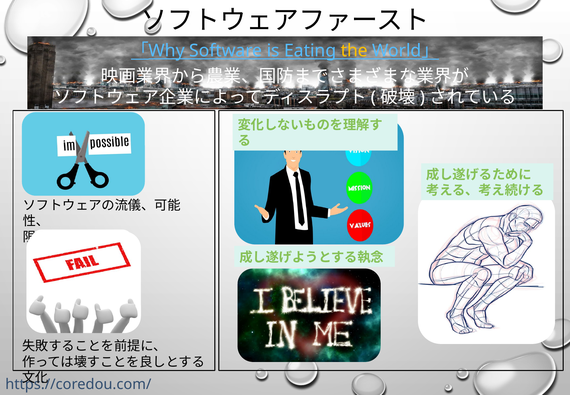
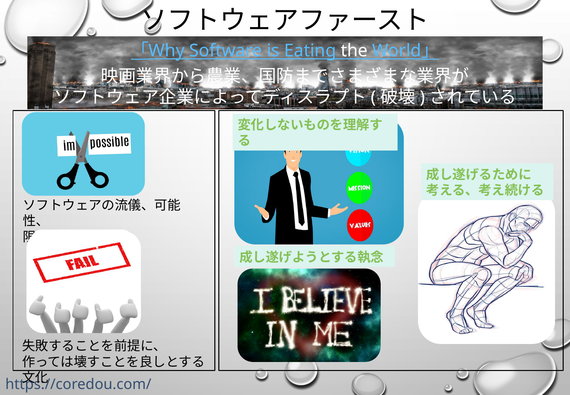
the colour: yellow -> white (354, 51)
